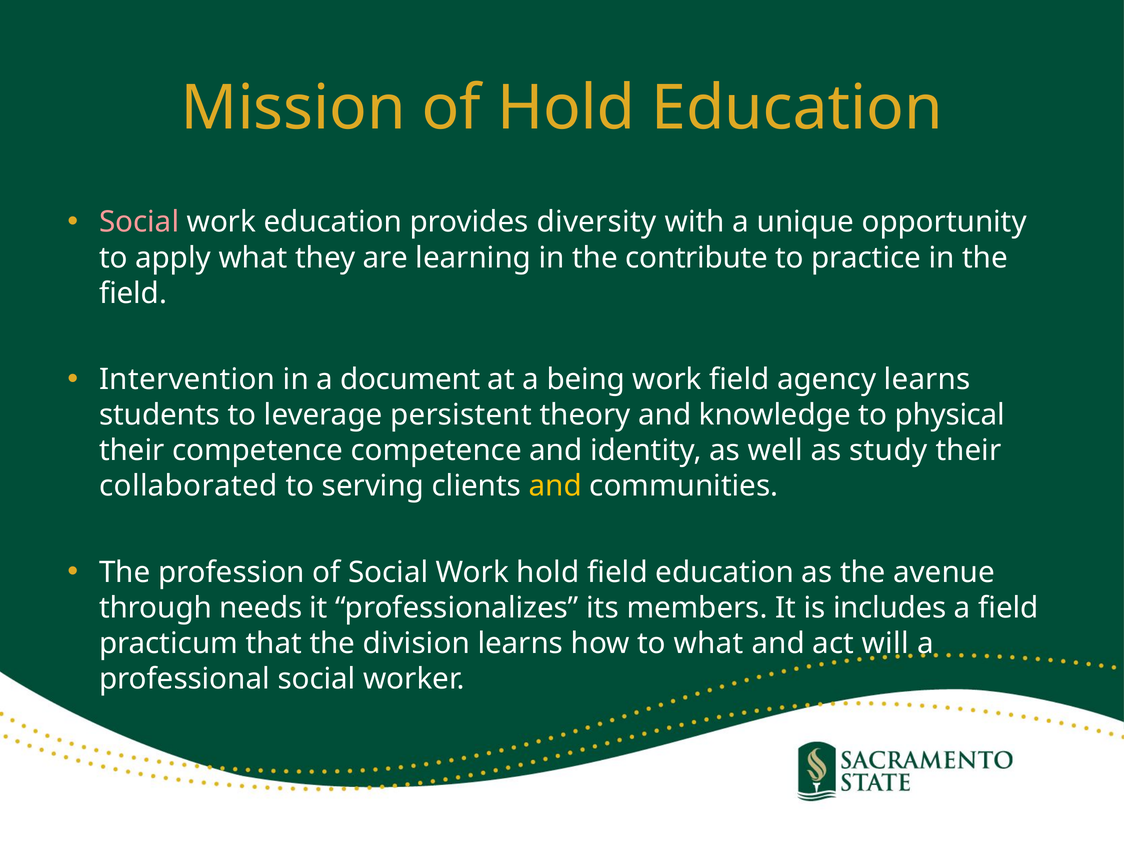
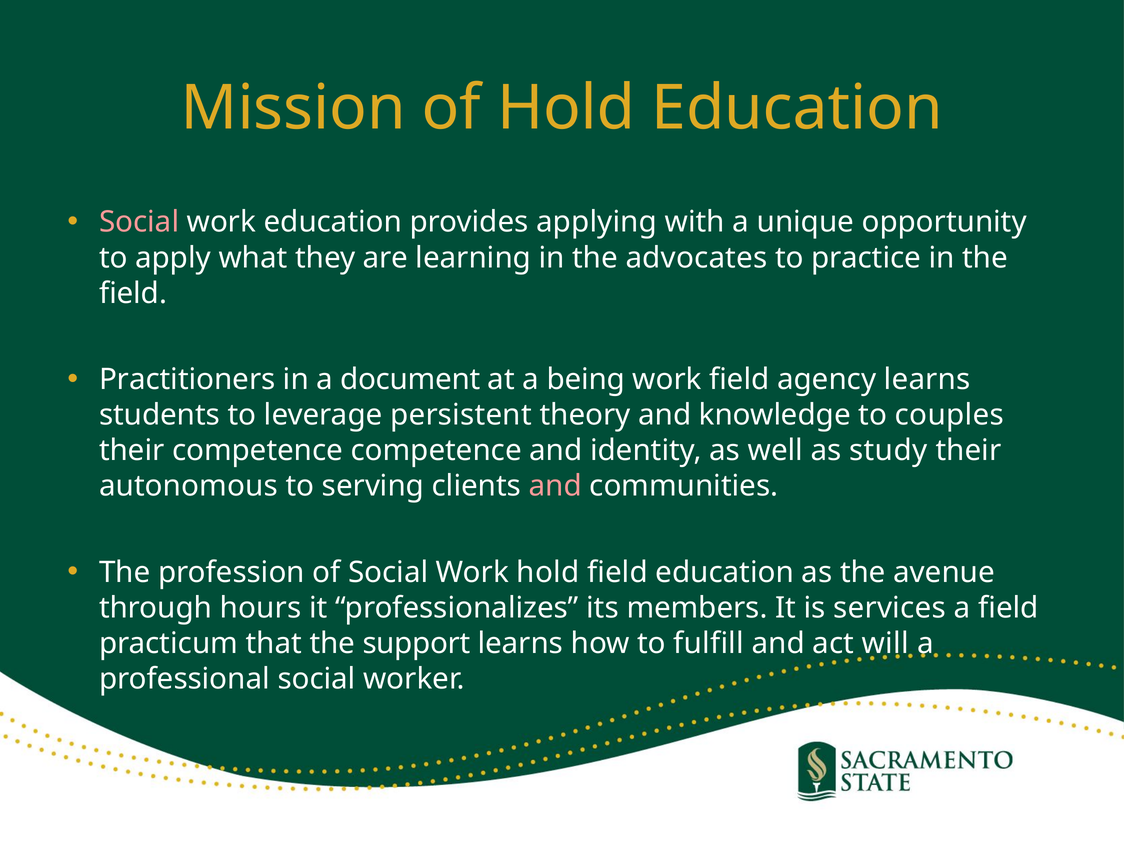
diversity: diversity -> applying (597, 222)
contribute: contribute -> advocates (696, 258)
Intervention: Intervention -> Practitioners (187, 379)
physical: physical -> couples (950, 415)
collaborated: collaborated -> autonomous (188, 486)
and colour: yellow -> pink (555, 486)
needs: needs -> hours (261, 608)
includes: includes -> services (890, 608)
division: division -> support (417, 643)
to what: what -> fulfill (709, 643)
